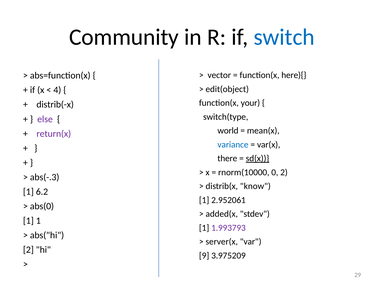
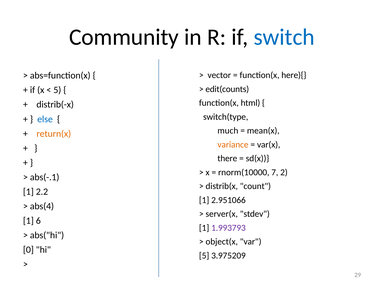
edit(object: edit(object -> edit(counts (227, 89)
4: 4 -> 5 (57, 90)
your: your -> html (250, 103)
else colour: purple -> blue (45, 119)
world: world -> much (228, 131)
return(x colour: purple -> orange (54, 134)
variance colour: blue -> orange (233, 145)
sd(x underline: present -> none (257, 158)
0: 0 -> 7 (275, 172)
abs(-.3: abs(-.3 -> abs(-.1 (45, 177)
know: know -> count (255, 186)
6.2: 6.2 -> 2.2 (42, 192)
2.952061: 2.952061 -> 2.951066 (228, 200)
abs(0: abs(0 -> abs(4 (42, 206)
added(x: added(x -> server(x (222, 214)
1 1: 1 -> 6 (38, 221)
server(x: server(x -> object(x (222, 242)
2: 2 -> 0 (28, 250)
9: 9 -> 5 (204, 256)
